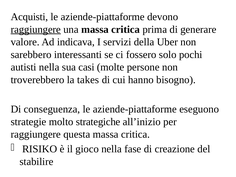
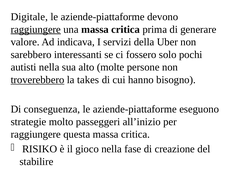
Acquisti: Acquisti -> Digitale (29, 17)
casi: casi -> alto (86, 67)
troverebbero underline: none -> present (38, 80)
strategiche: strategiche -> passeggeri (98, 122)
